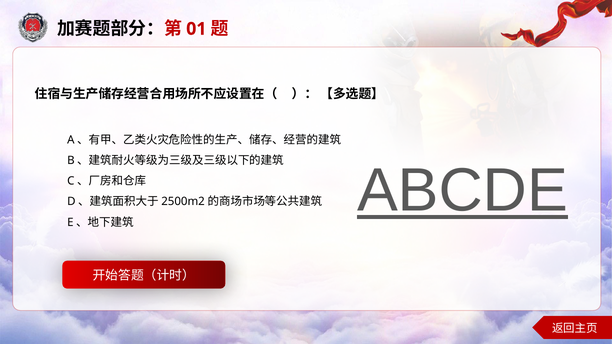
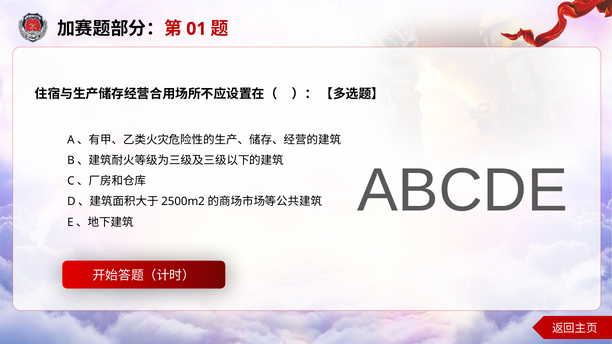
ABCDE underline: present -> none (462, 191)
